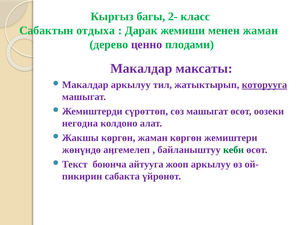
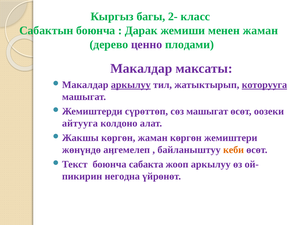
Сабактын отдыха: отдыха -> боюнча (96, 30)
аркылуу underline: none -> present (131, 85)
негодна: негодна -> айтууга (80, 123)
кеби colour: green -> orange (234, 150)
айтууга: айтууга -> сабакта (146, 164)
сабакта: сабакта -> негодна (122, 176)
